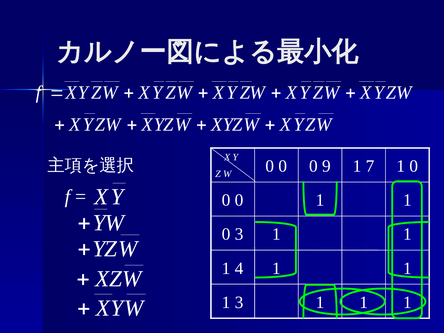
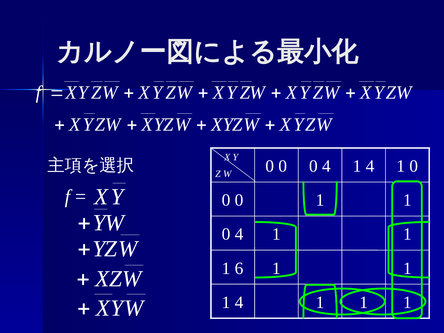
9: 9 -> 4 (326, 166)
7: 7 -> 4 (370, 166)
3: 3 -> 4 (239, 234)
4: 4 -> 6 (239, 268)
3: 3 -> 4 (239, 302)
